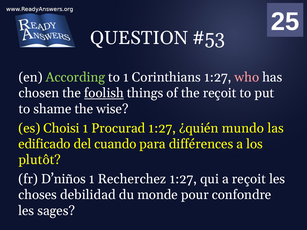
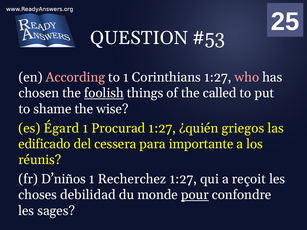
According colour: light green -> pink (75, 77)
the reçoit: reçoit -> called (220, 93)
Choisi: Choisi -> Égard (61, 128)
mundo: mundo -> griegos (243, 128)
cuando: cuando -> cessera (115, 144)
différences: différences -> importante (201, 144)
plutôt: plutôt -> réunis (40, 160)
pour underline: none -> present (195, 195)
